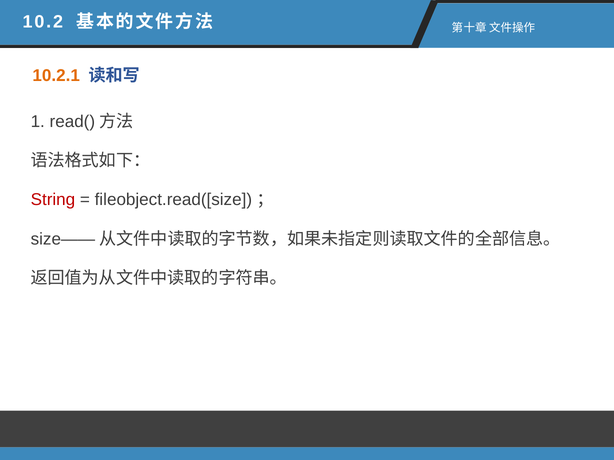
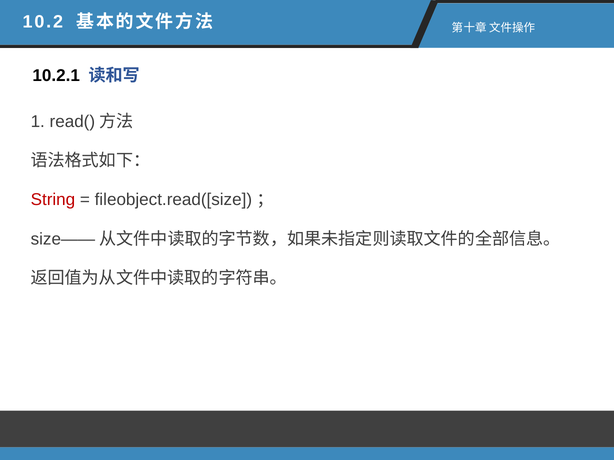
10.2.1 colour: orange -> black (56, 76)
